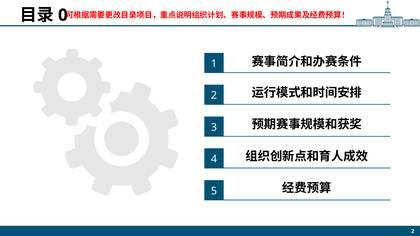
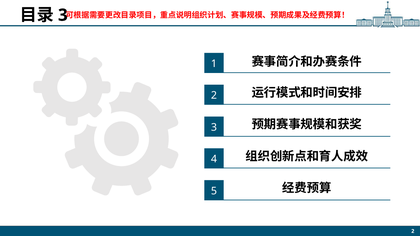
0: 0 -> 3 (63, 15)
